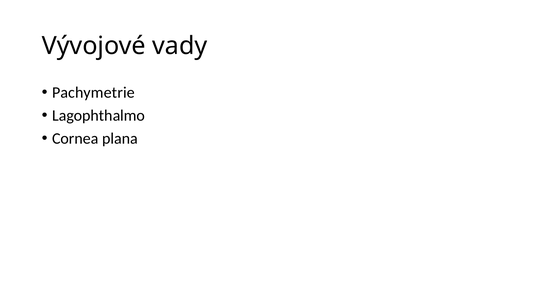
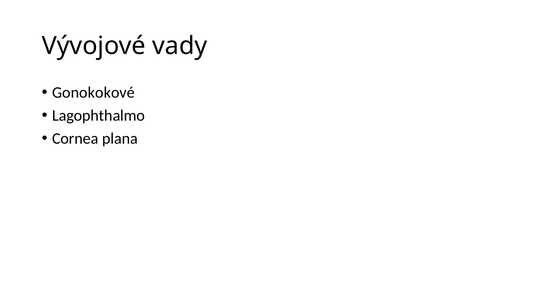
Pachymetrie: Pachymetrie -> Gonokokové (93, 93)
